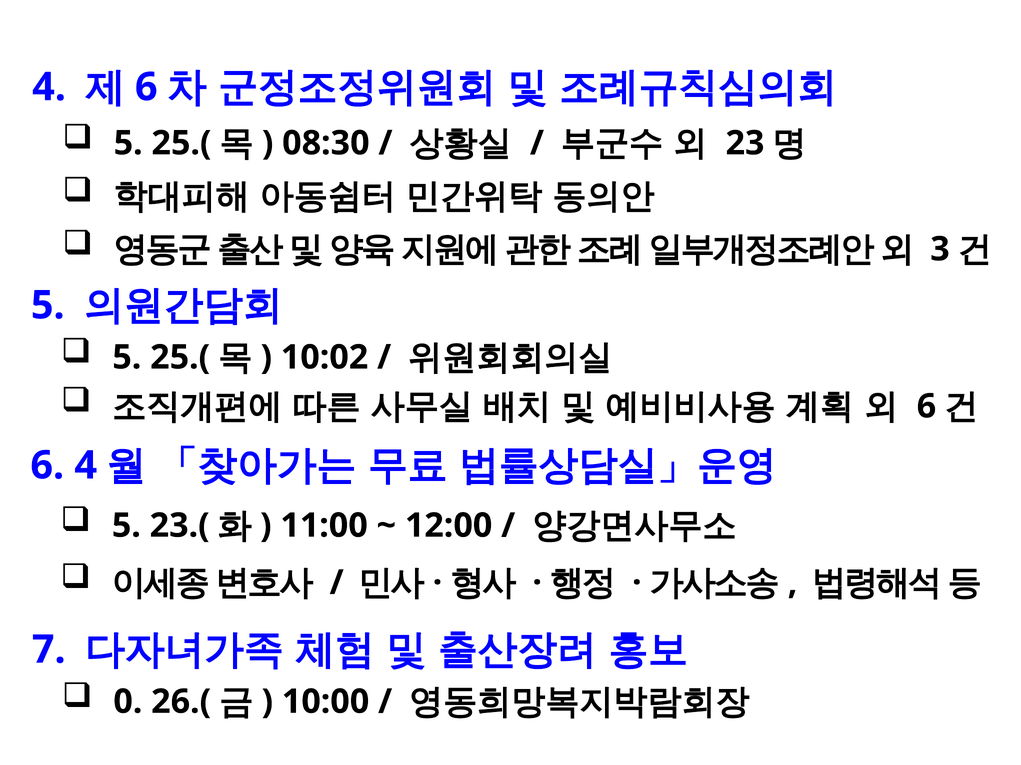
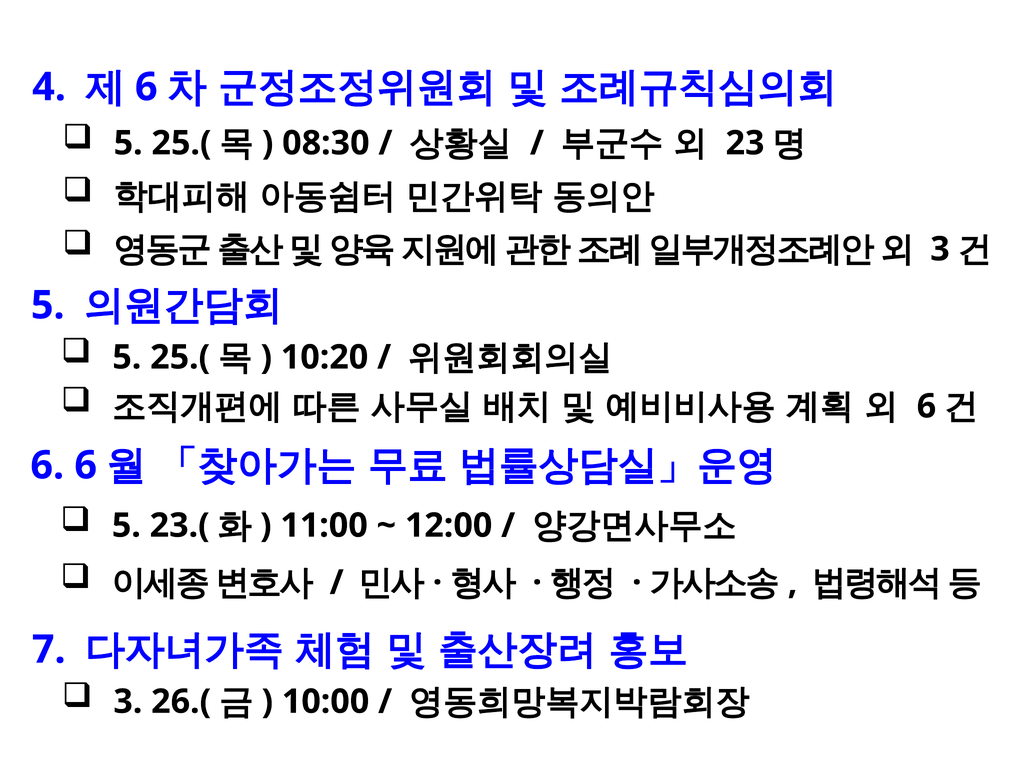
10:02: 10:02 -> 10:20 (325, 358)
6 4: 4 -> 6 (86, 466)
0: 0 -> 3 (128, 702)
